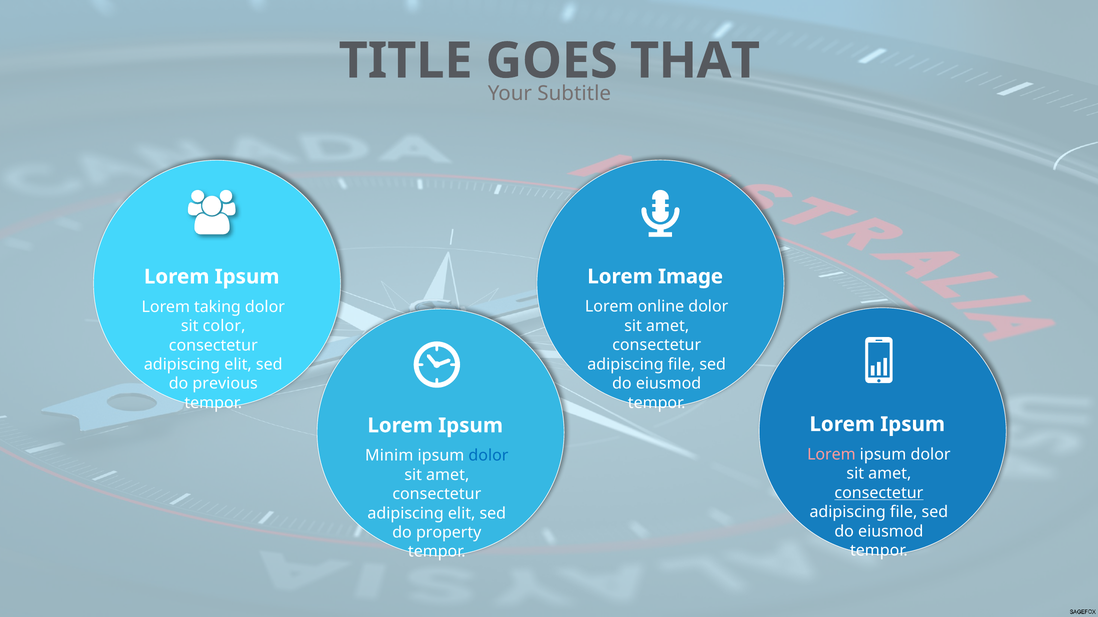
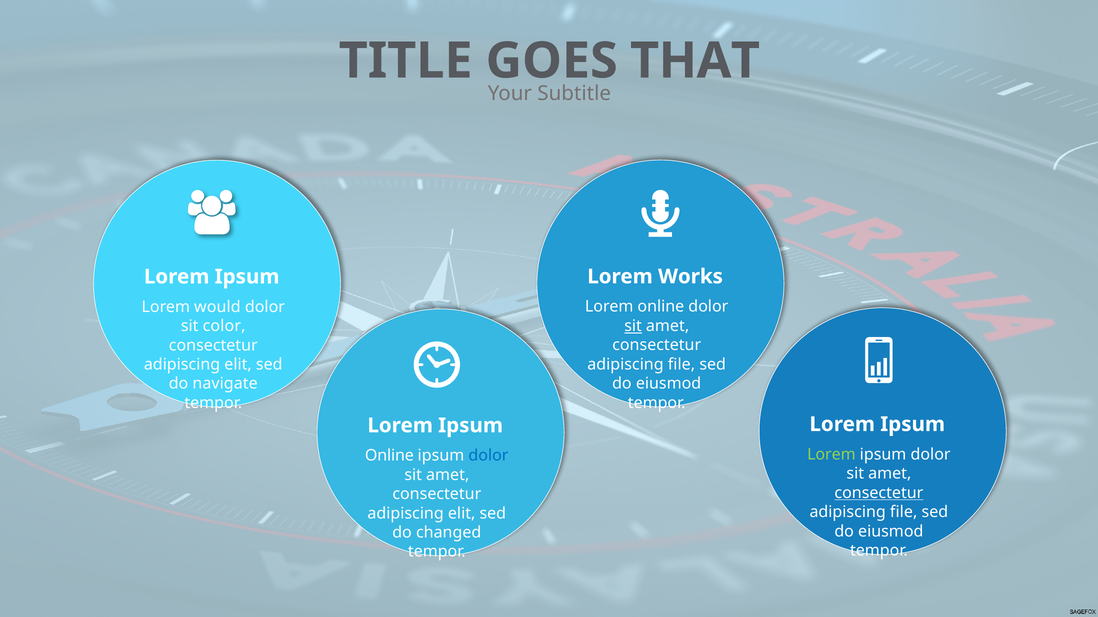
Image: Image -> Works (690, 277)
taking: taking -> would (217, 307)
sit underline: none -> present (633, 326)
previous: previous -> navigate (225, 384)
Lorem colour: pink -> light green (831, 455)
Minim: Minim -> Online (389, 456)
property: property -> changed (449, 533)
